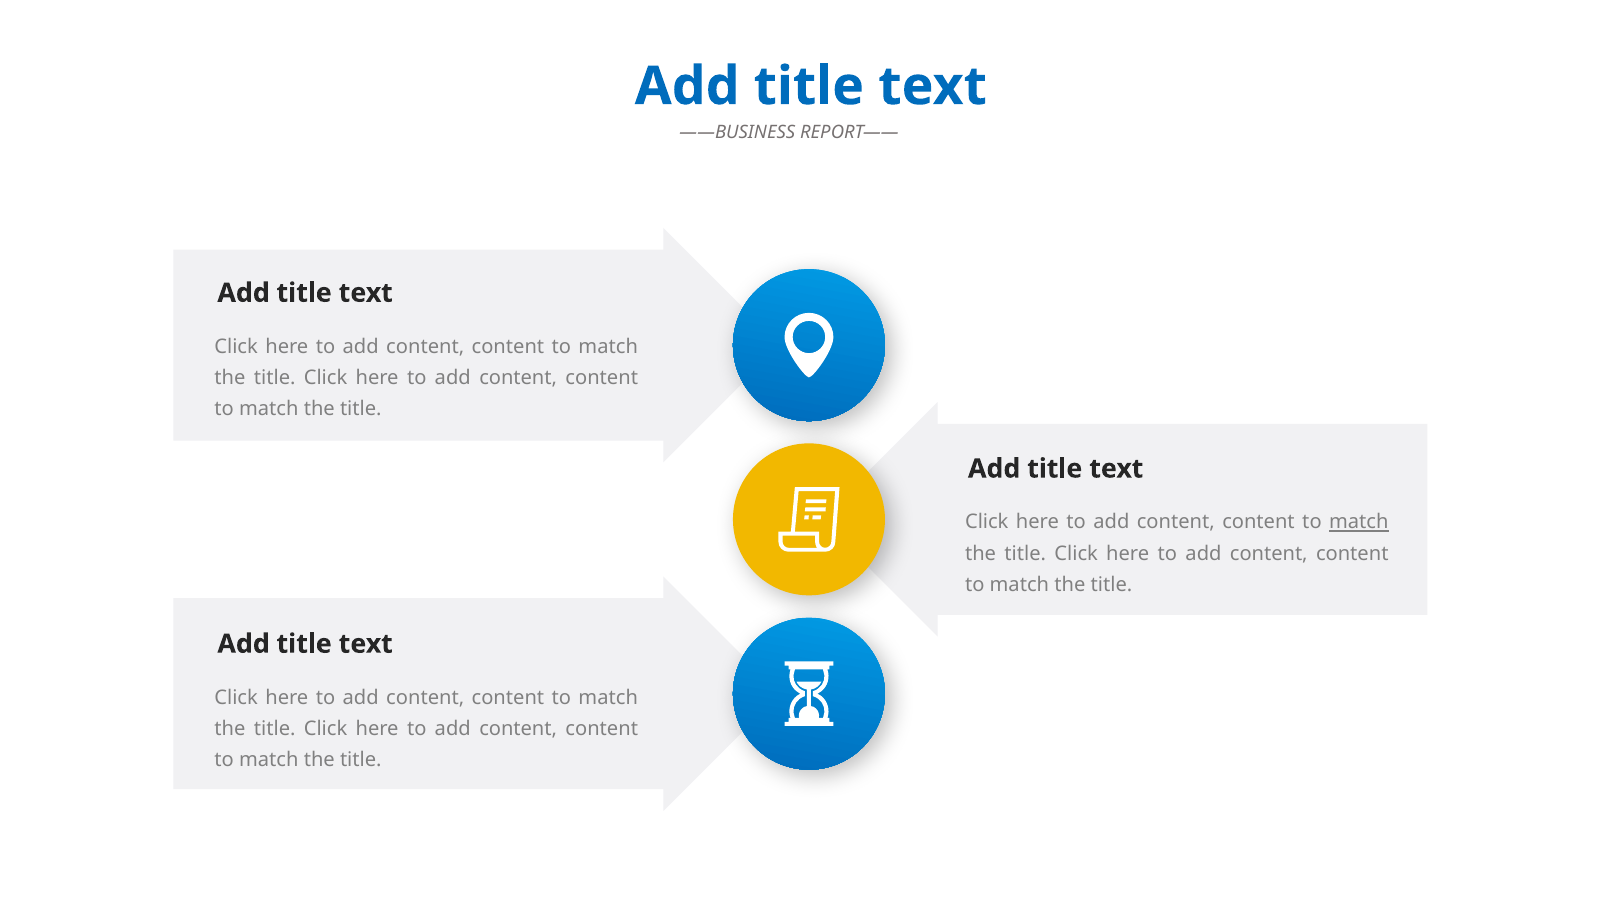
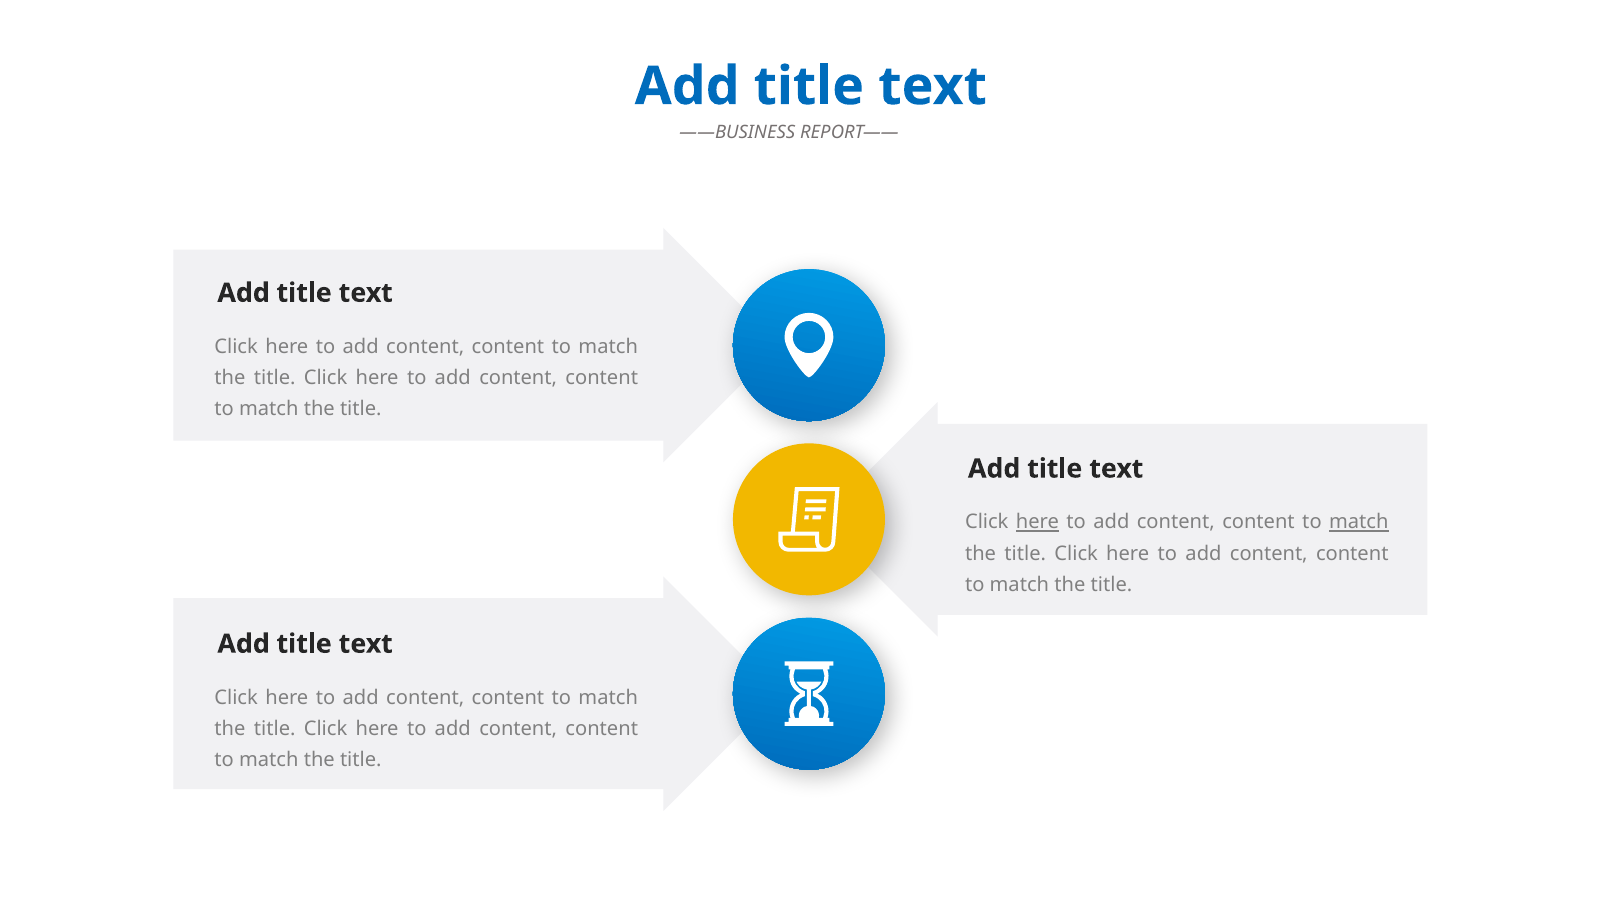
here underline: none -> present (1038, 522)
